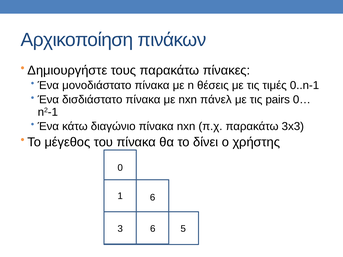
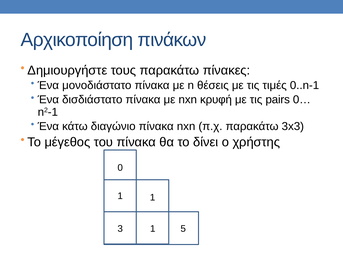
πάνελ: πάνελ -> κρυφή (216, 100)
1 6: 6 -> 1 (153, 198)
3 6: 6 -> 1 (153, 229)
